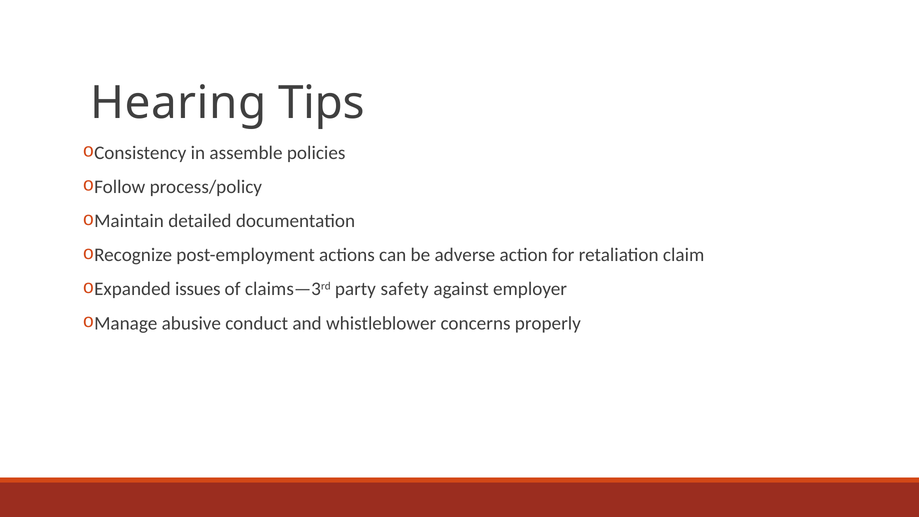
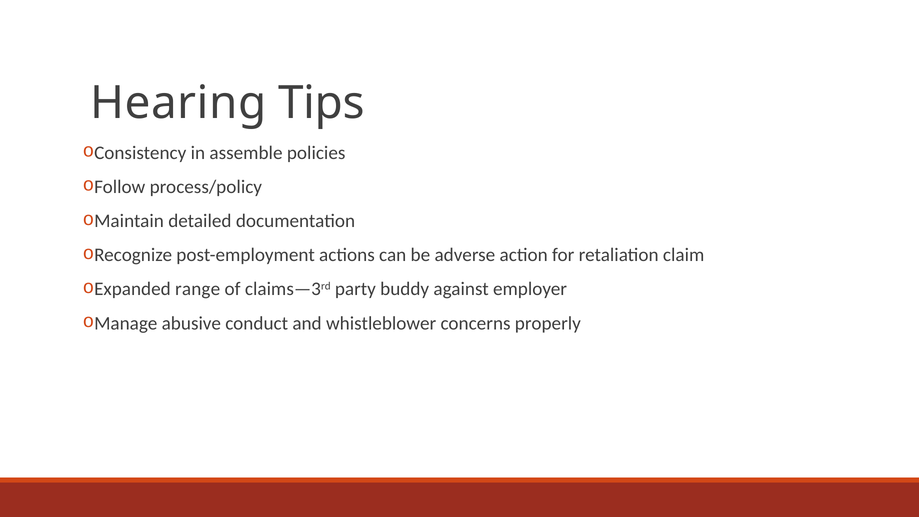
issues: issues -> range (198, 289)
safety: safety -> buddy (405, 289)
